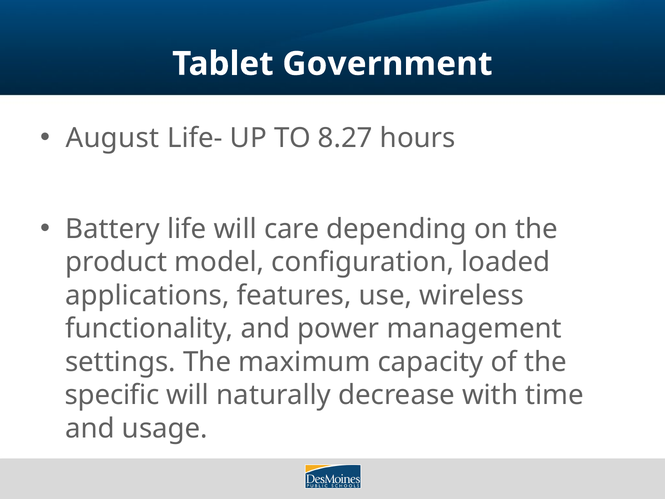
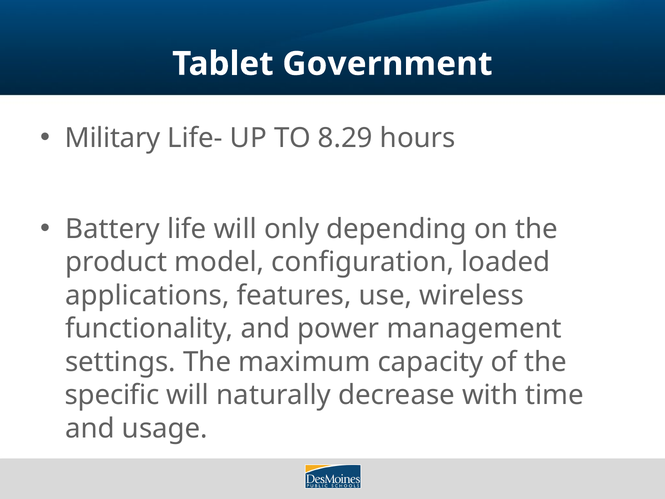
August: August -> Military (113, 138)
8.27: 8.27 -> 8.29 (345, 138)
care: care -> only (292, 229)
